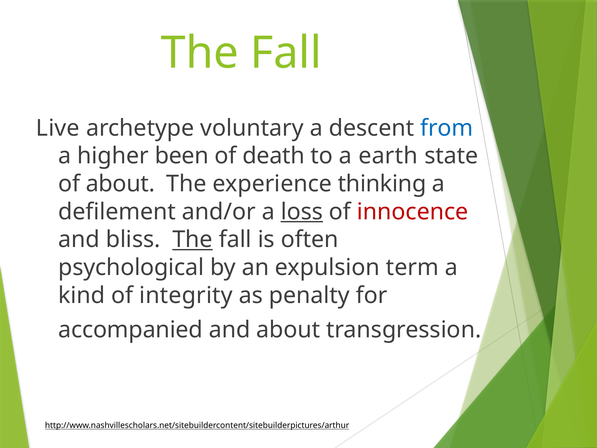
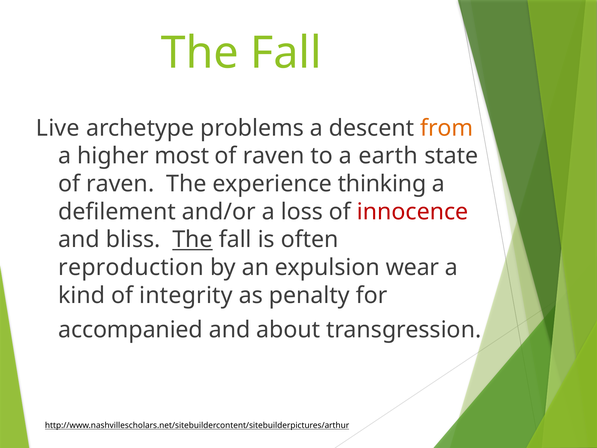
voluntary: voluntary -> problems (252, 128)
from colour: blue -> orange (447, 128)
been: been -> most (182, 156)
death: death -> raven (274, 156)
about: about -> raven (120, 184)
loss underline: present -> none (302, 212)
psychological: psychological -> reproduction (131, 267)
term: term -> wear (412, 267)
